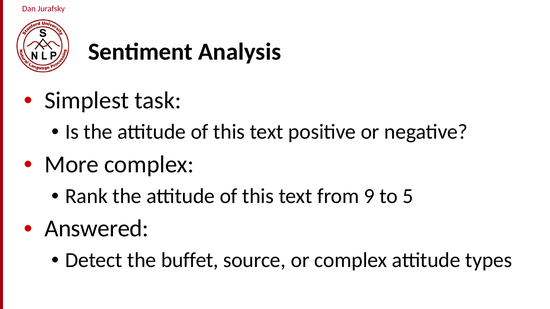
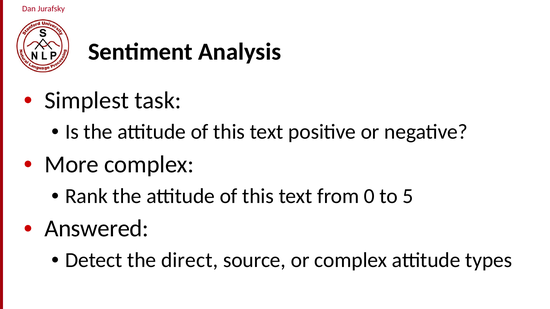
9: 9 -> 0 (369, 196)
buffet: buffet -> direct (190, 260)
